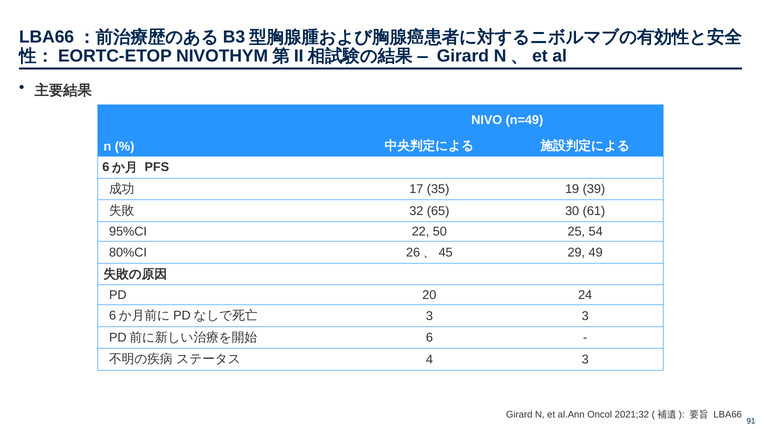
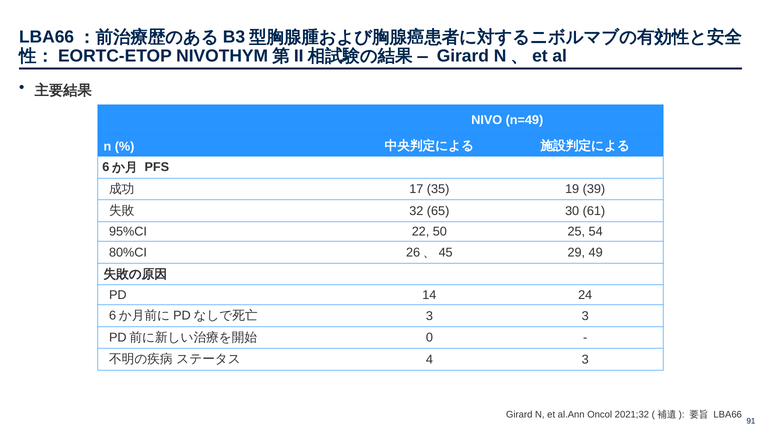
20: 20 -> 14 (429, 295)
6: 6 -> 0 (429, 338)
